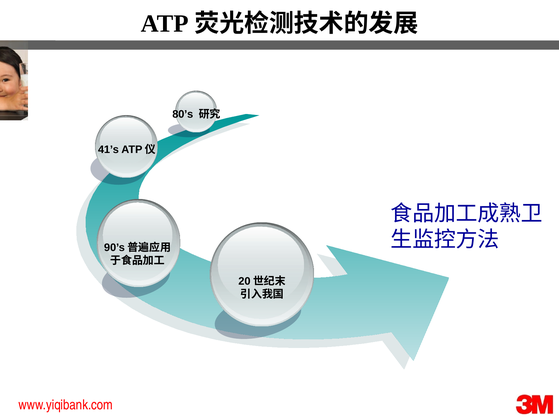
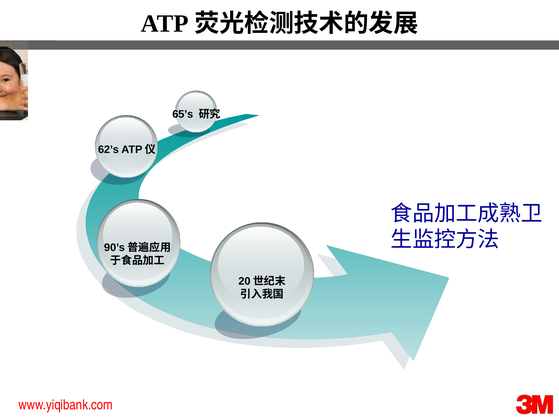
80’s: 80’s -> 65’s (183, 114)
41’s: 41’s -> 62’s (108, 150)
